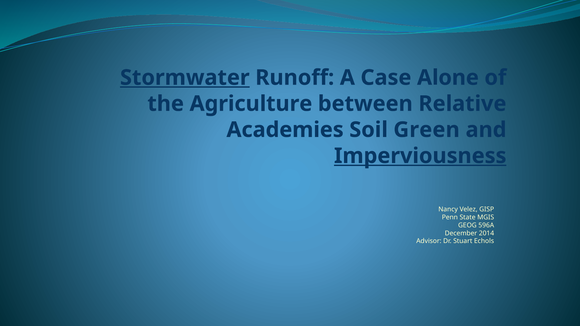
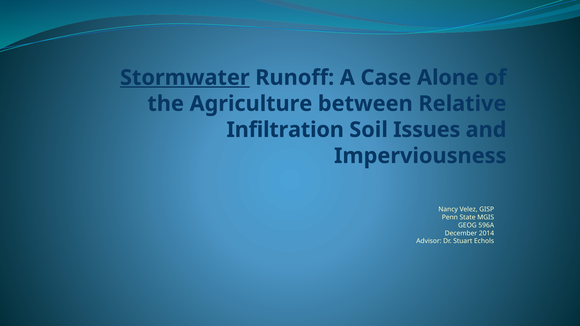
Academies: Academies -> Infiltration (285, 130)
Green: Green -> Issues (427, 130)
Imperviousness underline: present -> none (420, 156)
